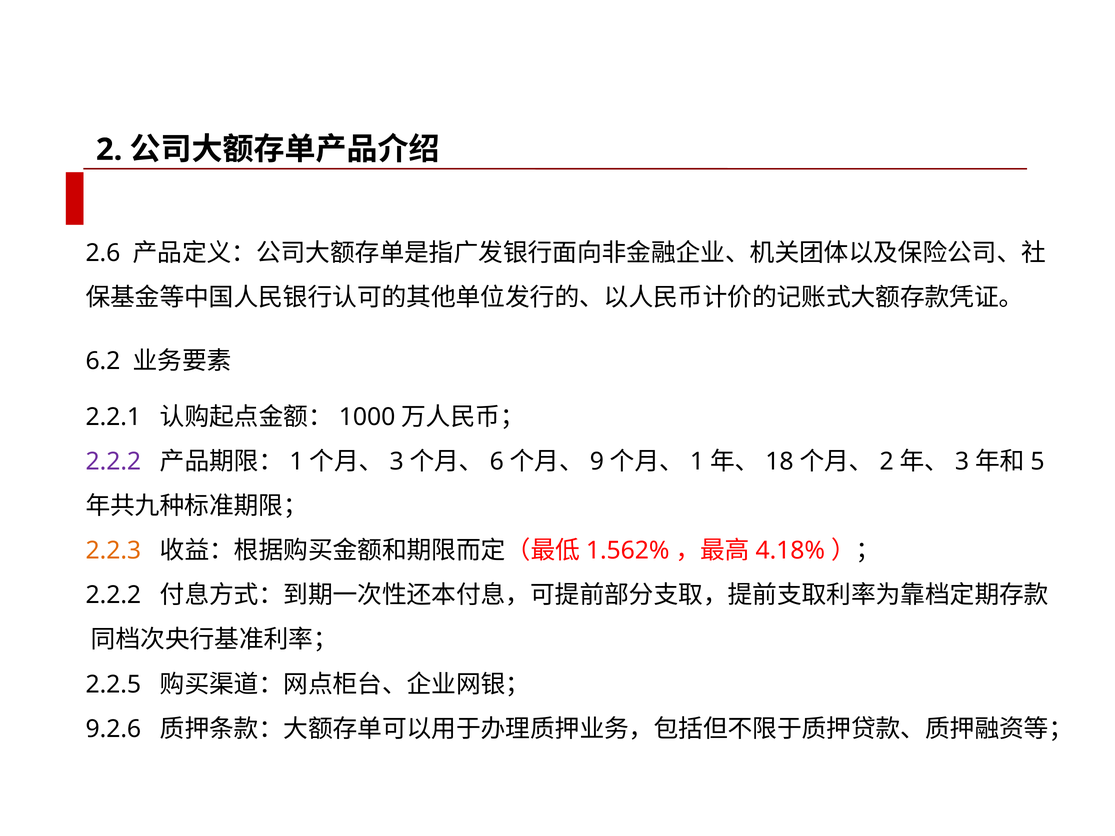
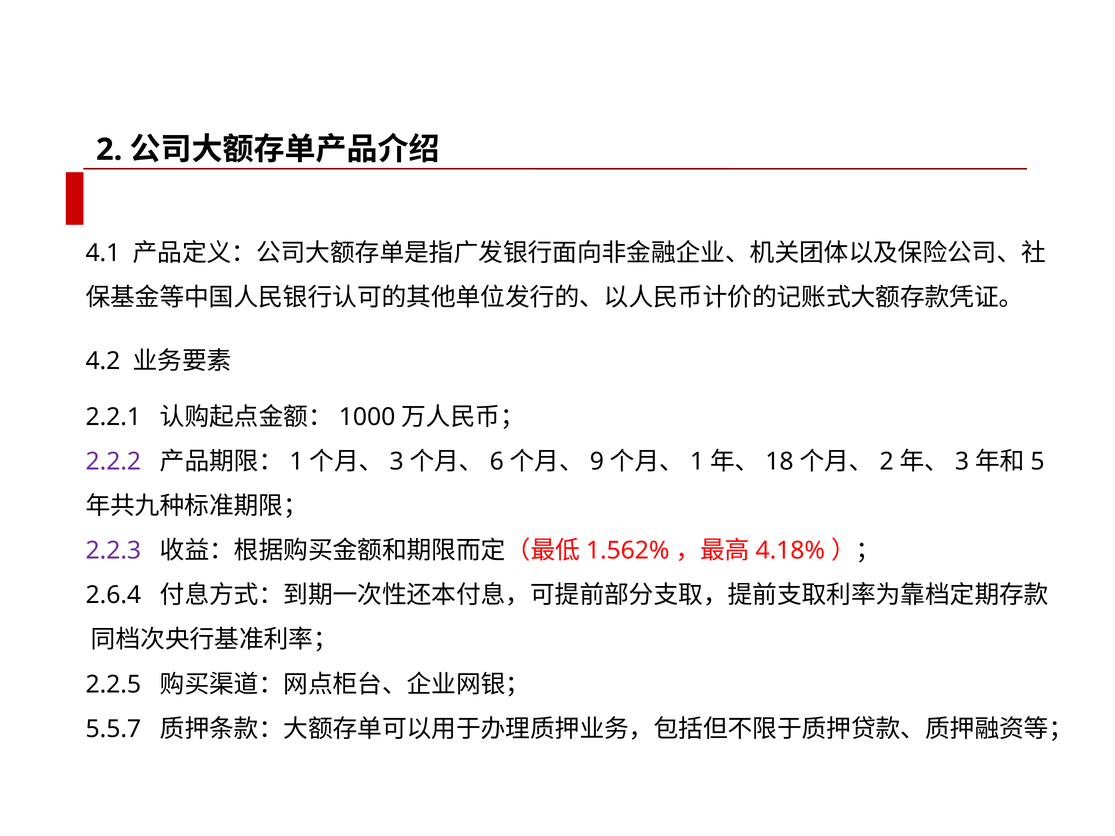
2.6: 2.6 -> 4.1 (103, 253)
6.2: 6.2 -> 4.2 (103, 361)
2.2.3 colour: orange -> purple (113, 551)
2.2.2: 2.2.2 -> 2.6.4 (113, 595)
9.2.6: 9.2.6 -> 5.5.7 (113, 729)
